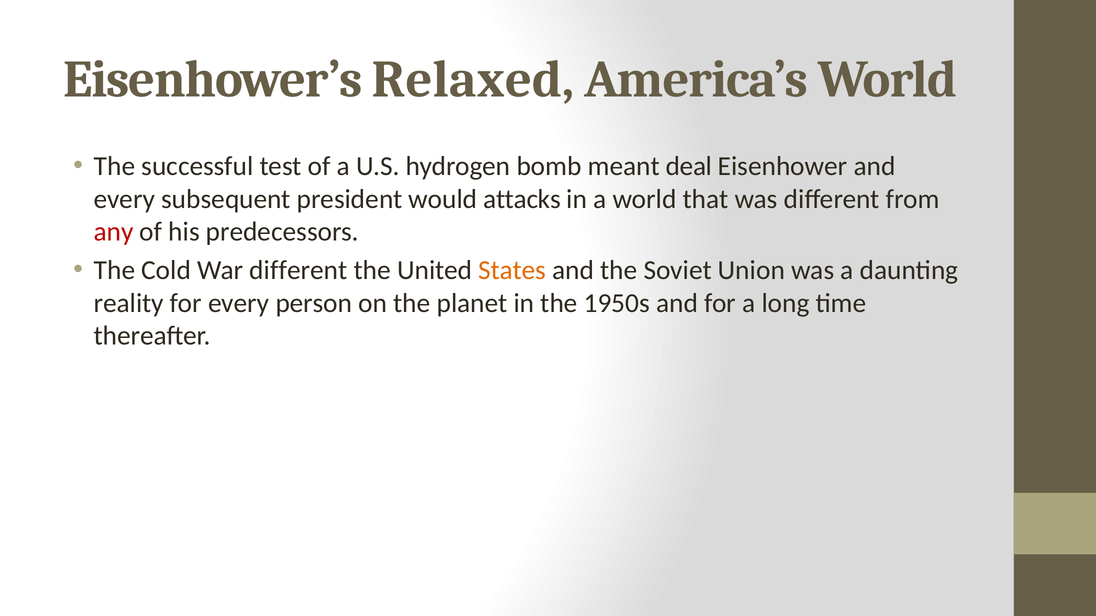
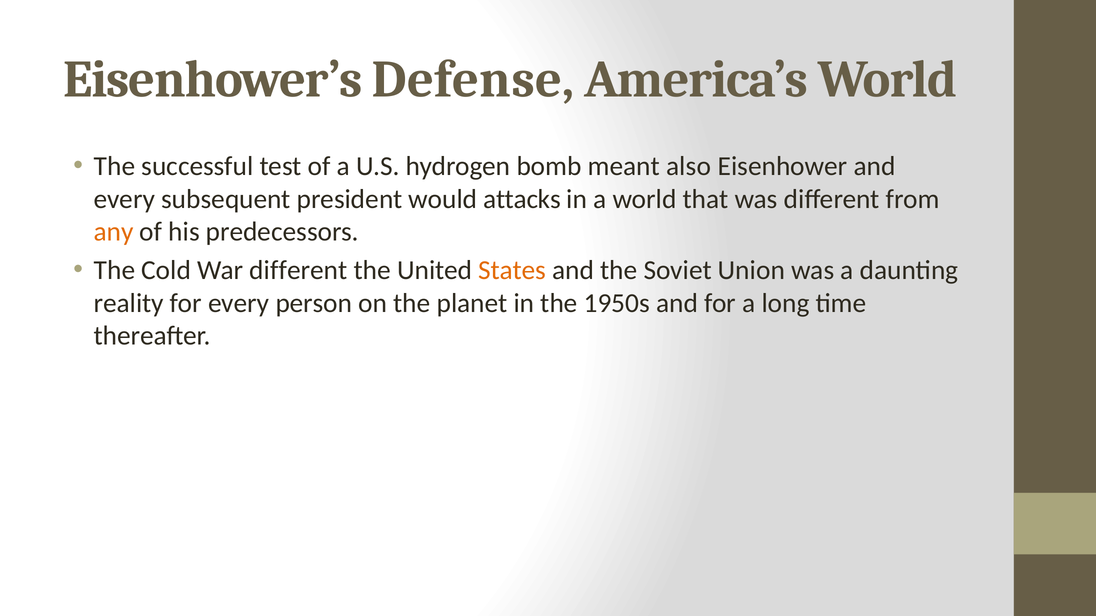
Relaxed: Relaxed -> Defense (473, 80)
deal: deal -> also (689, 166)
any colour: red -> orange (114, 232)
